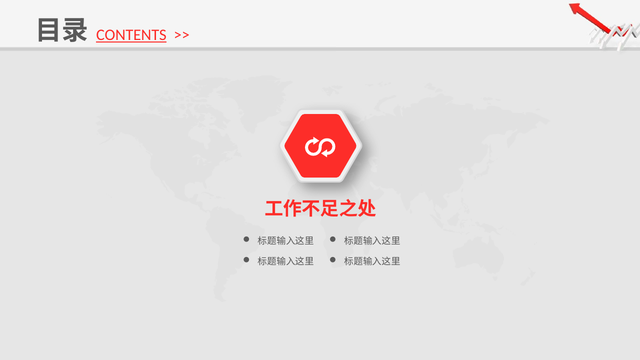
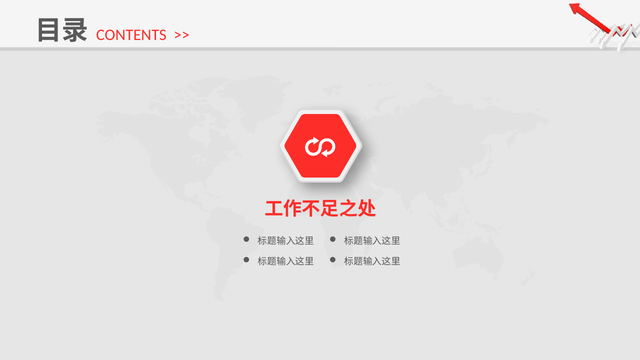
CONTENTS underline: present -> none (131, 35)
